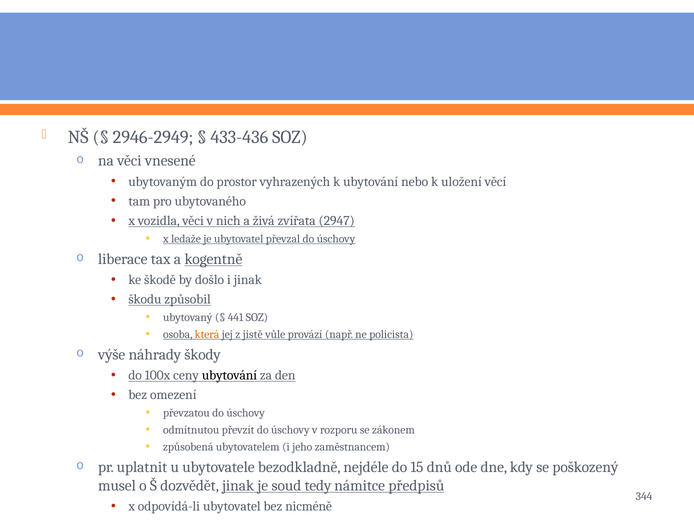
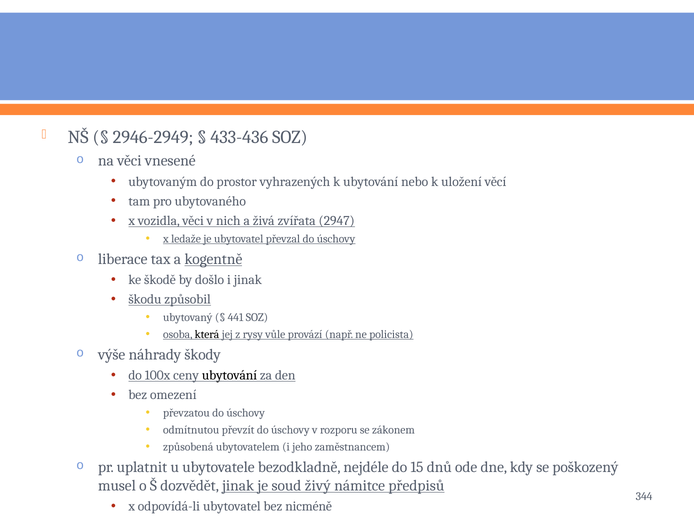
která colour: orange -> black (207, 335)
jistě: jistě -> rysy (253, 335)
tedy: tedy -> živý (318, 486)
